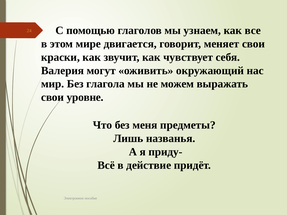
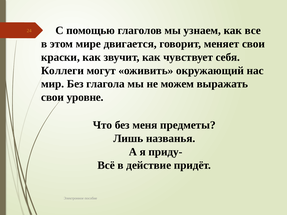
Валерия: Валерия -> Коллеги (62, 71)
